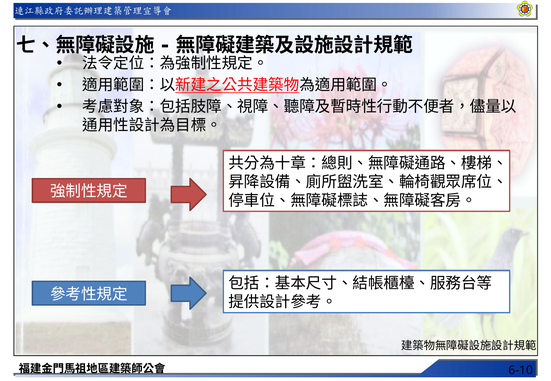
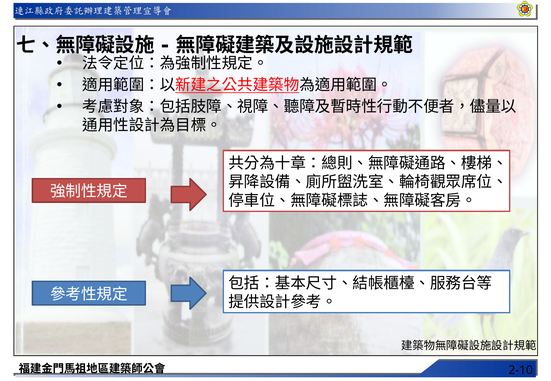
6-10: 6-10 -> 2-10 (521, 371)
